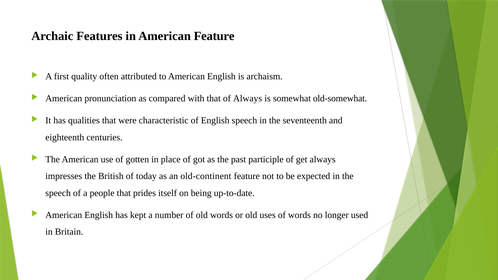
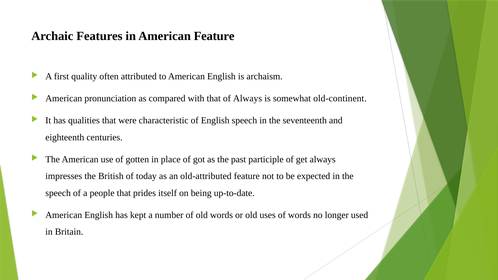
old-somewhat: old-somewhat -> old-continent (340, 99)
old-continent: old-continent -> old-attributed (206, 176)
